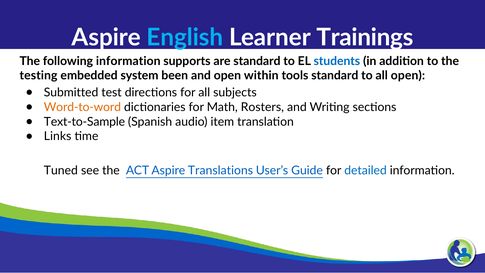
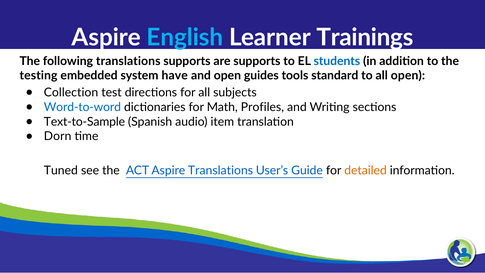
following information: information -> translations (128, 61)
are standard: standard -> supports (257, 61)
been: been -> have (175, 76)
within: within -> guides (261, 76)
Submitted: Submitted -> Collection (71, 93)
Word-to-word colour: orange -> blue (82, 107)
Rosters: Rosters -> Profiles (262, 107)
Links: Links -> Dorn (58, 136)
detailed colour: blue -> orange (366, 170)
